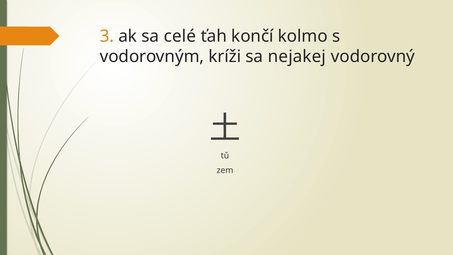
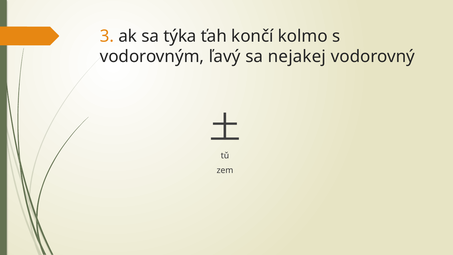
celé: celé -> týka (180, 36)
kríži: kríži -> ľavý (225, 57)
